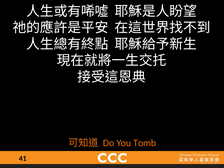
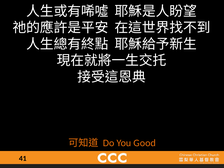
Tomb: Tomb -> Good (145, 143)
